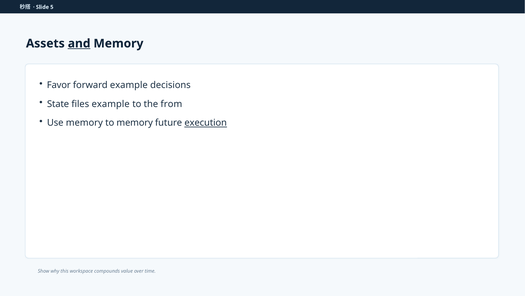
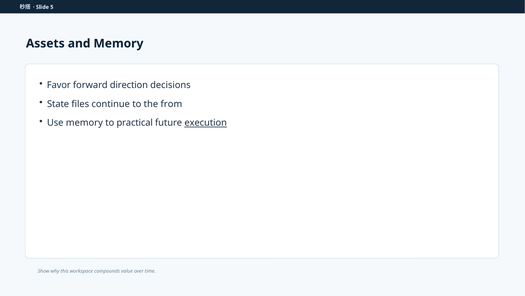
and underline: present -> none (79, 43)
forward example: example -> direction (129, 85)
files example: example -> continue (111, 104)
to memory: memory -> practical (135, 123)
